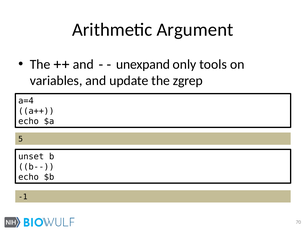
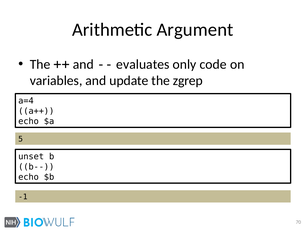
unexpand: unexpand -> evaluates (143, 64)
tools: tools -> code (213, 64)
